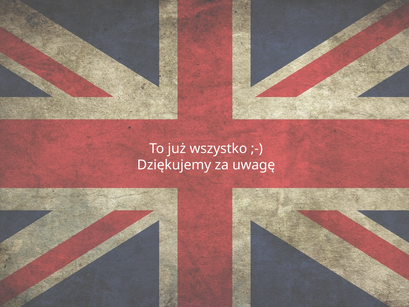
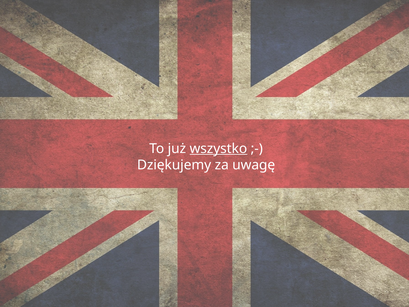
wszystko underline: none -> present (218, 148)
